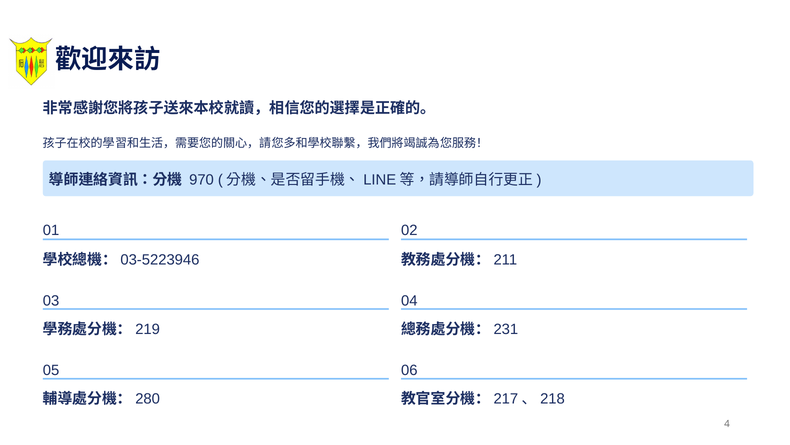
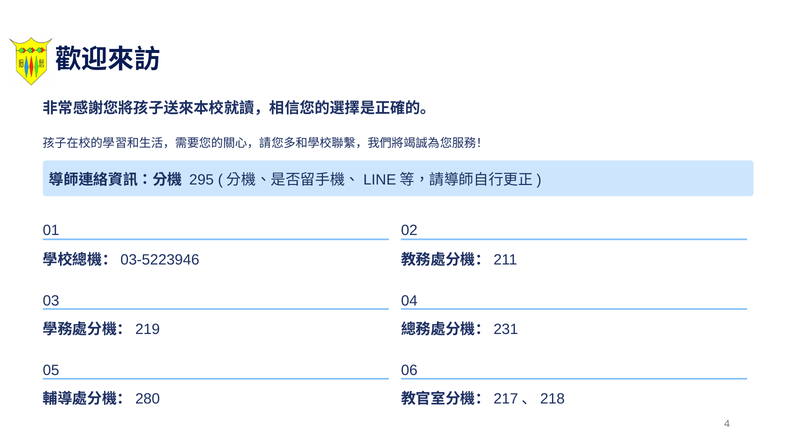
970: 970 -> 295 (202, 180)
